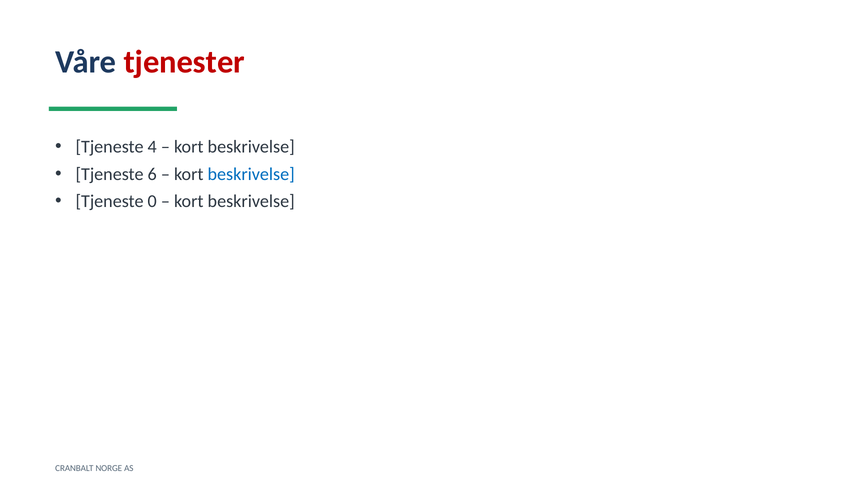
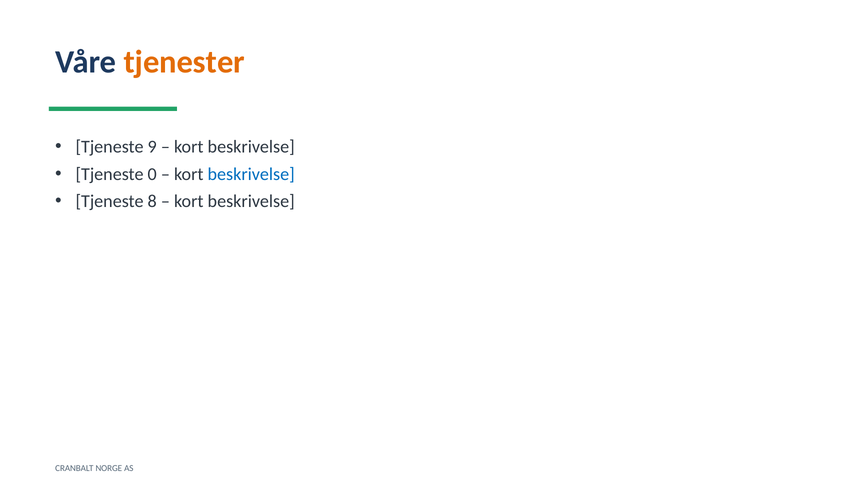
tjenester colour: red -> orange (184, 62)
4: 4 -> 9 (152, 147)
6: 6 -> 0 (152, 174)
0: 0 -> 8 (152, 201)
